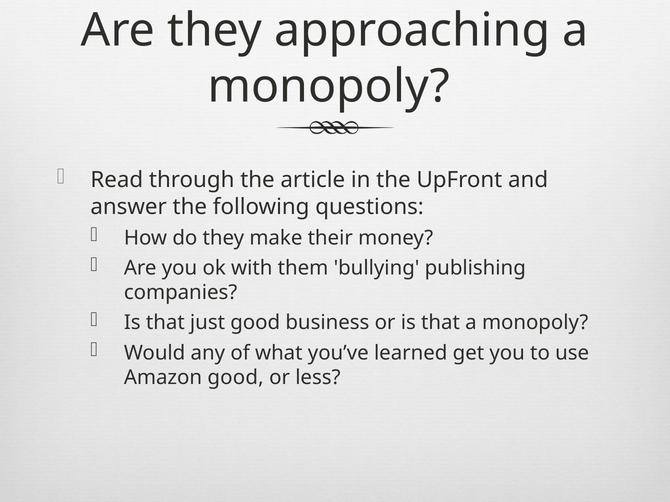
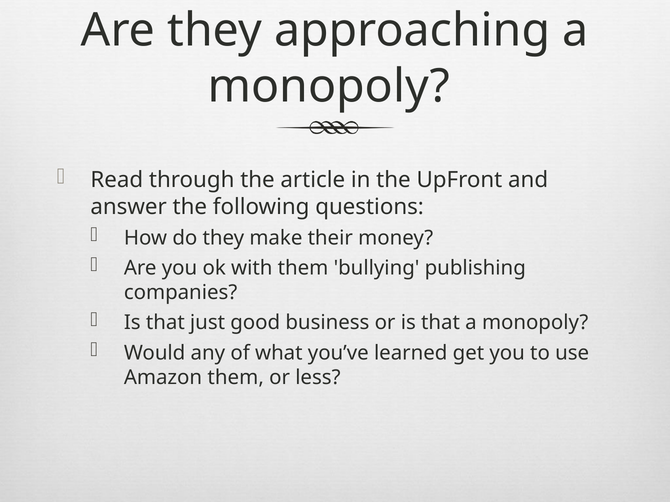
Amazon good: good -> them (236, 378)
